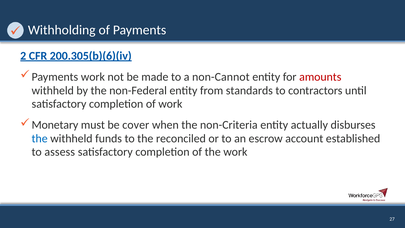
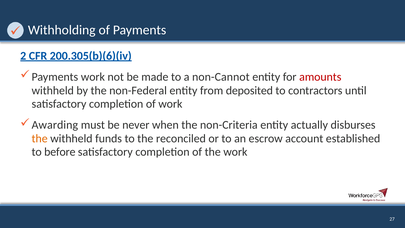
standards: standards -> deposited (249, 90)
Monetary: Monetary -> Awarding (55, 125)
cover: cover -> never (136, 125)
the colour: blue -> orange (40, 138)
assess: assess -> before (60, 152)
